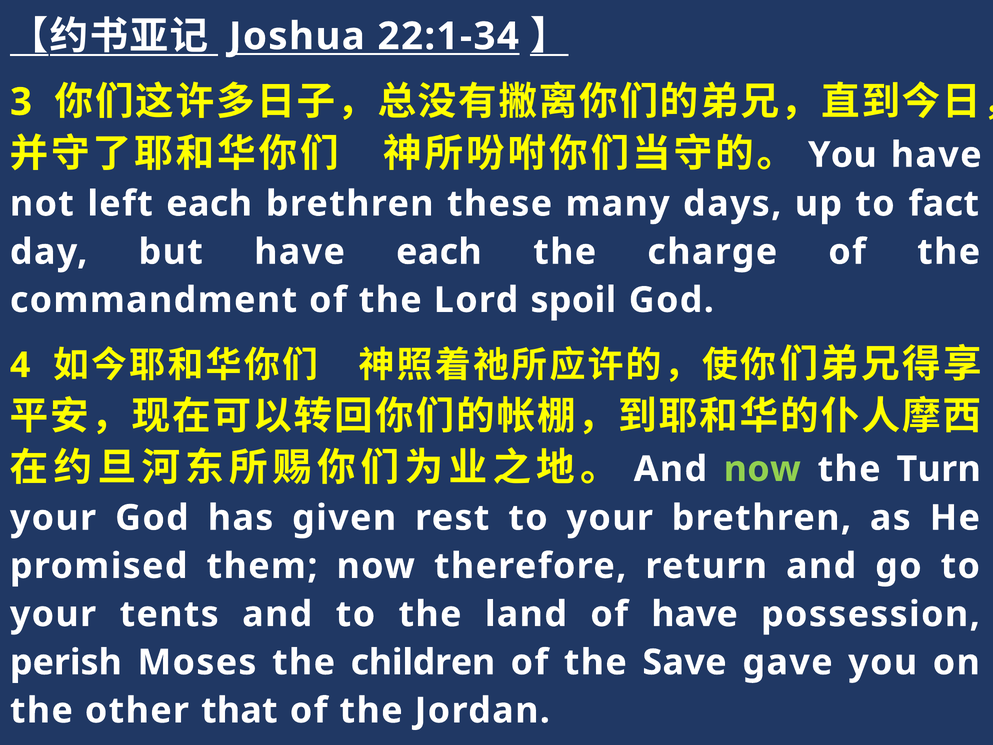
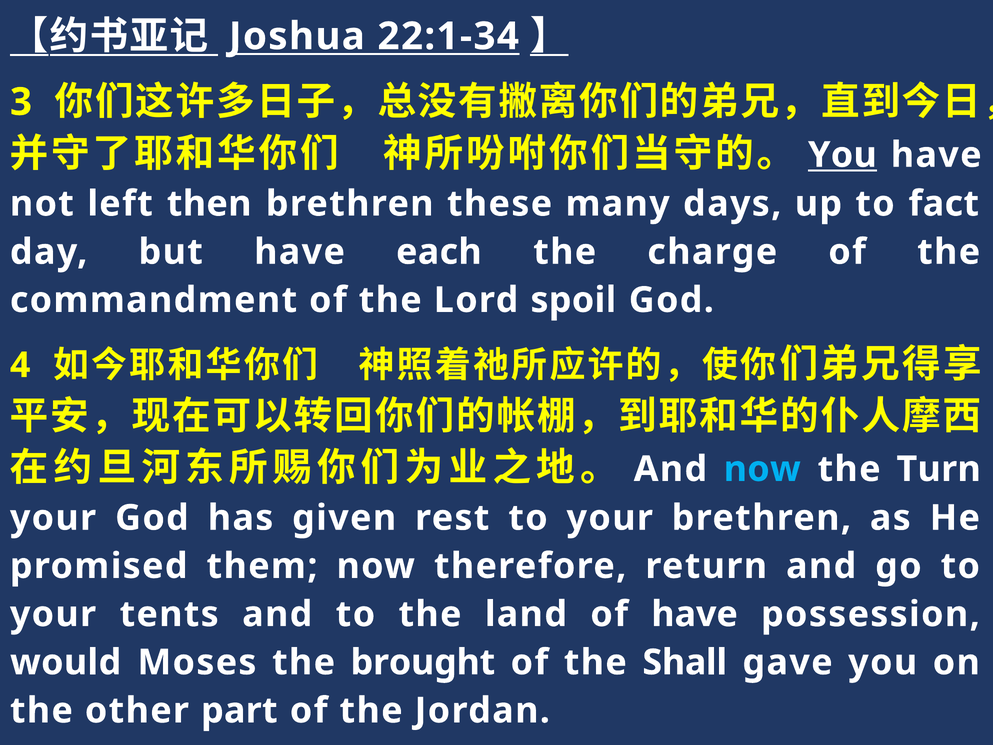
You underline: none -> present (842, 155)
left each: each -> then (209, 204)
now colour: light green -> light blue (762, 469)
perish: perish -> would (66, 662)
children: children -> brought (423, 662)
Save: Save -> Shall (685, 662)
that: that -> part (239, 710)
